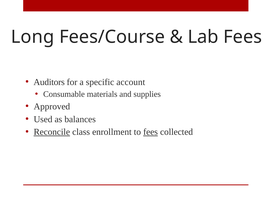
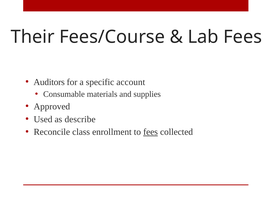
Long: Long -> Their (33, 37)
balances: balances -> describe (80, 119)
Reconcile underline: present -> none (52, 132)
